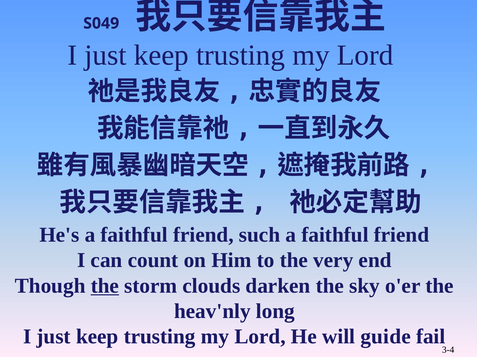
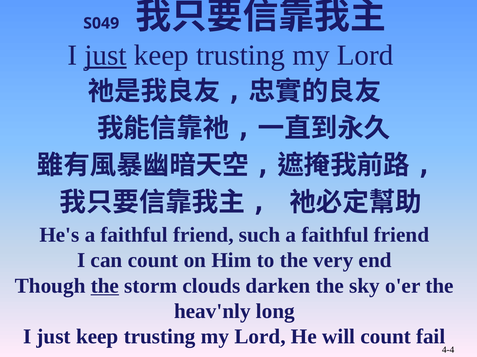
just underline: none -> present (106, 55)
will guide: guide -> count (386, 337)
3-4: 3-4 -> 4-4 (448, 350)
